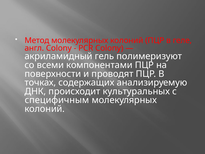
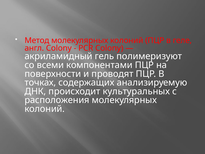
специфичным: специфичным -> расположения (57, 100)
